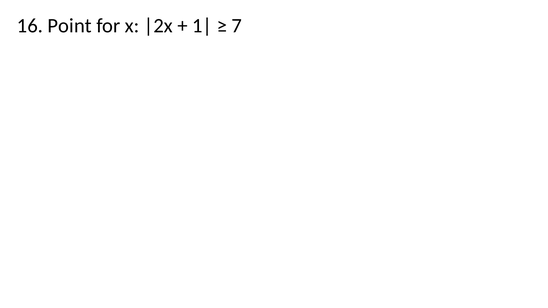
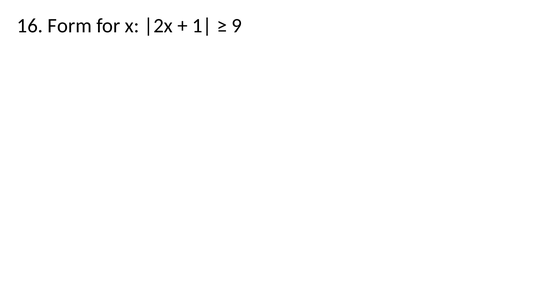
Point: Point -> Form (70, 26)
7: 7 -> 9 (237, 26)
